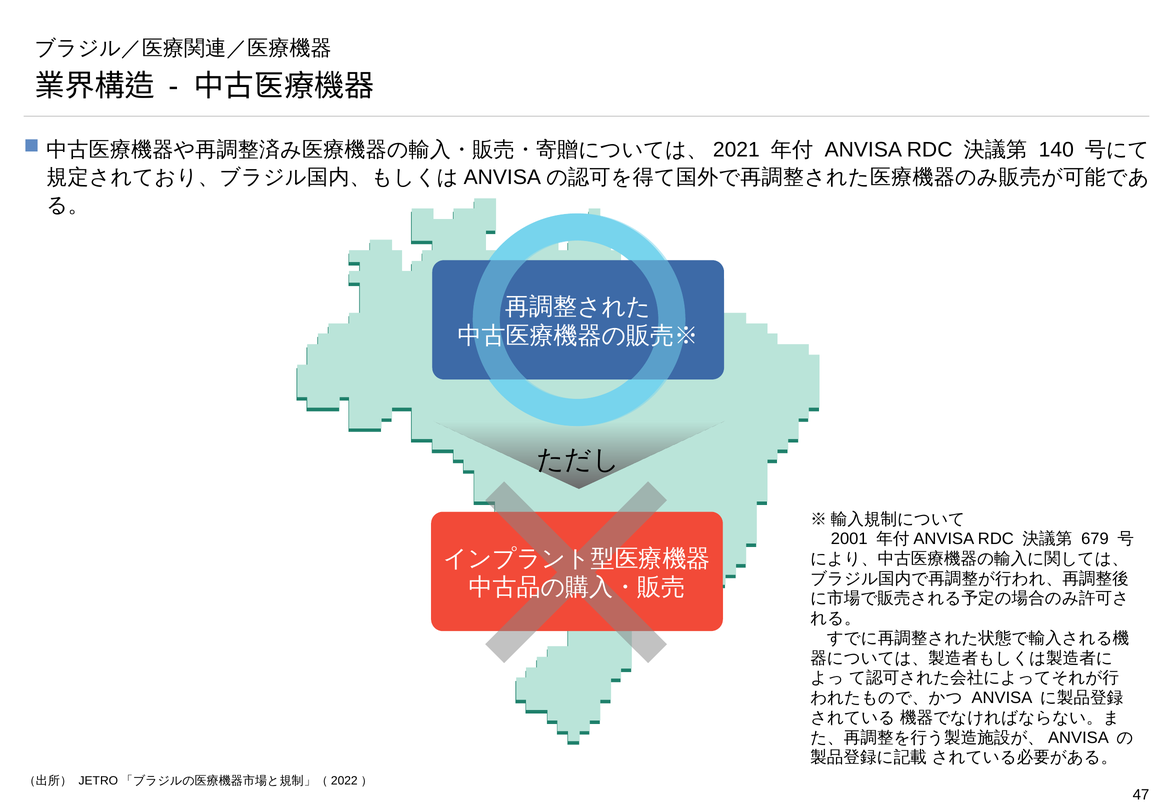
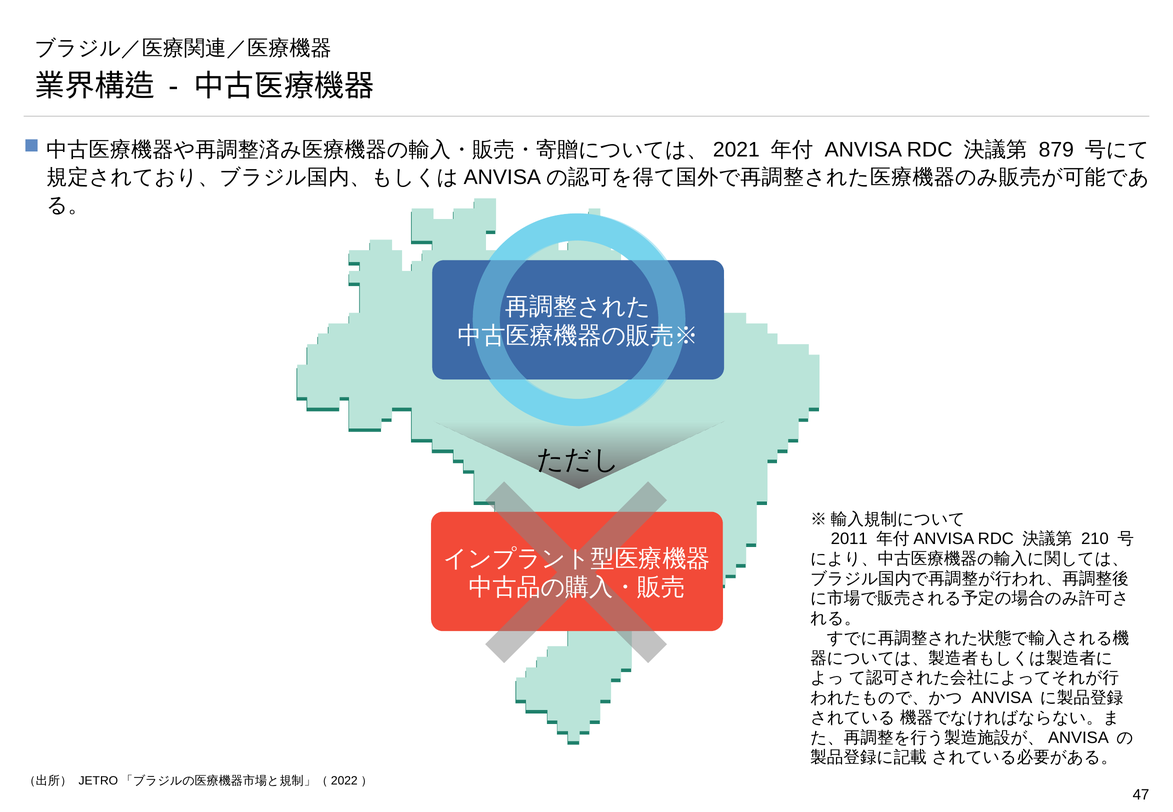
140: 140 -> 879 (1056, 150)
2001: 2001 -> 2011 (849, 539)
679: 679 -> 210 (1095, 539)
